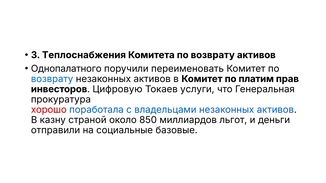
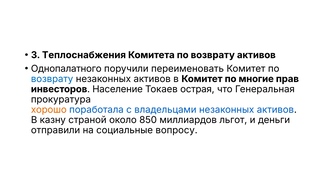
платим: платим -> многие (256, 79)
Цифровую: Цифровую -> Население (118, 89)
услуги: услуги -> острая (197, 89)
хорошо colour: red -> orange (49, 110)
базовые: базовые -> вопросу (177, 130)
